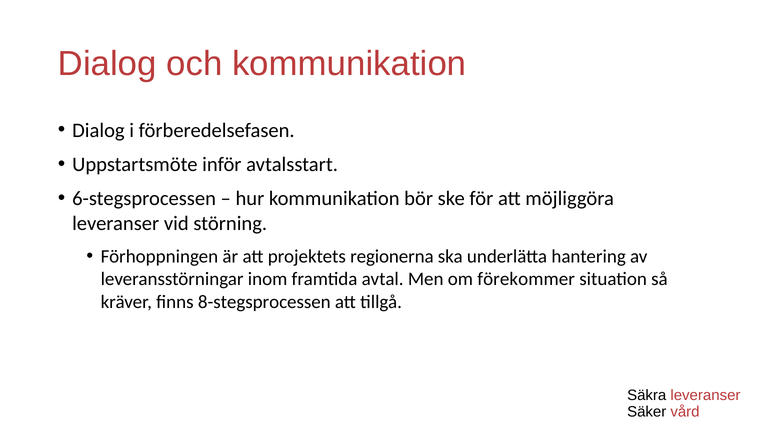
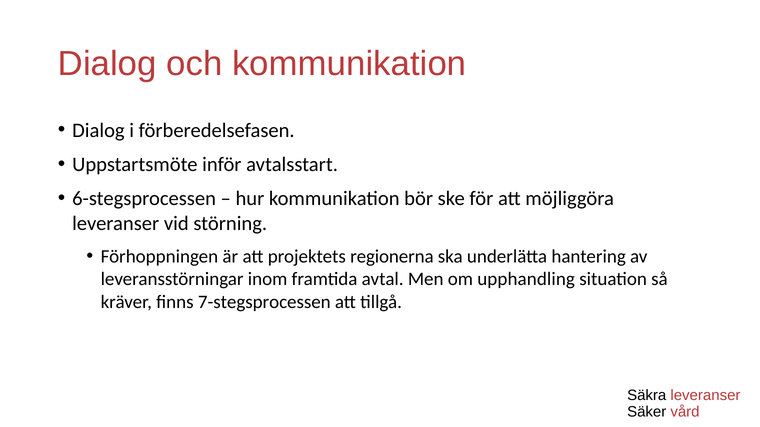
förekommer: förekommer -> upphandling (526, 279)
8-stegsprocessen: 8-stegsprocessen -> 7-stegsprocessen (264, 302)
